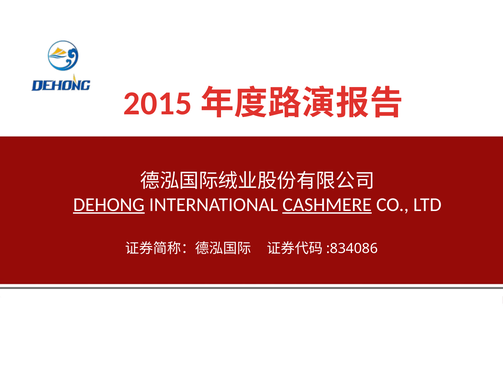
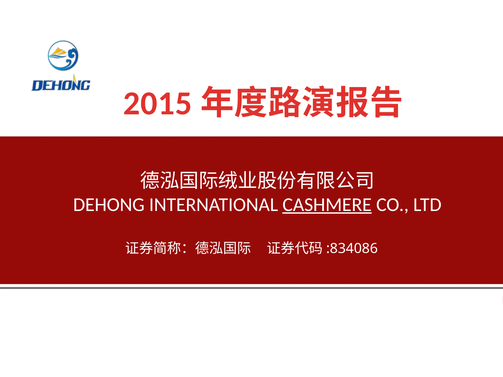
DEHONG underline: present -> none (109, 205)
